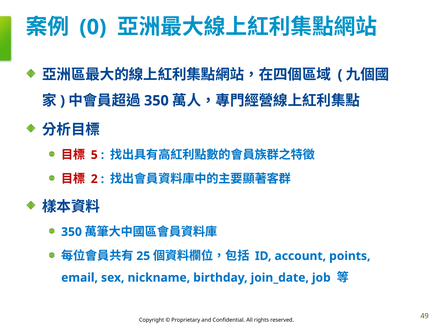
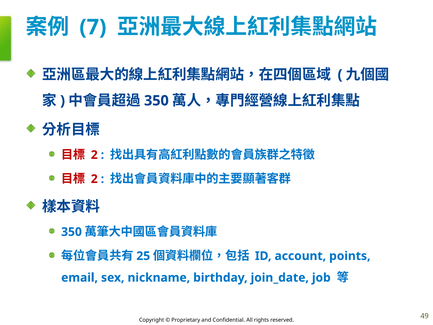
0: 0 -> 7 (93, 27)
5: 5 -> 2 (94, 155)
